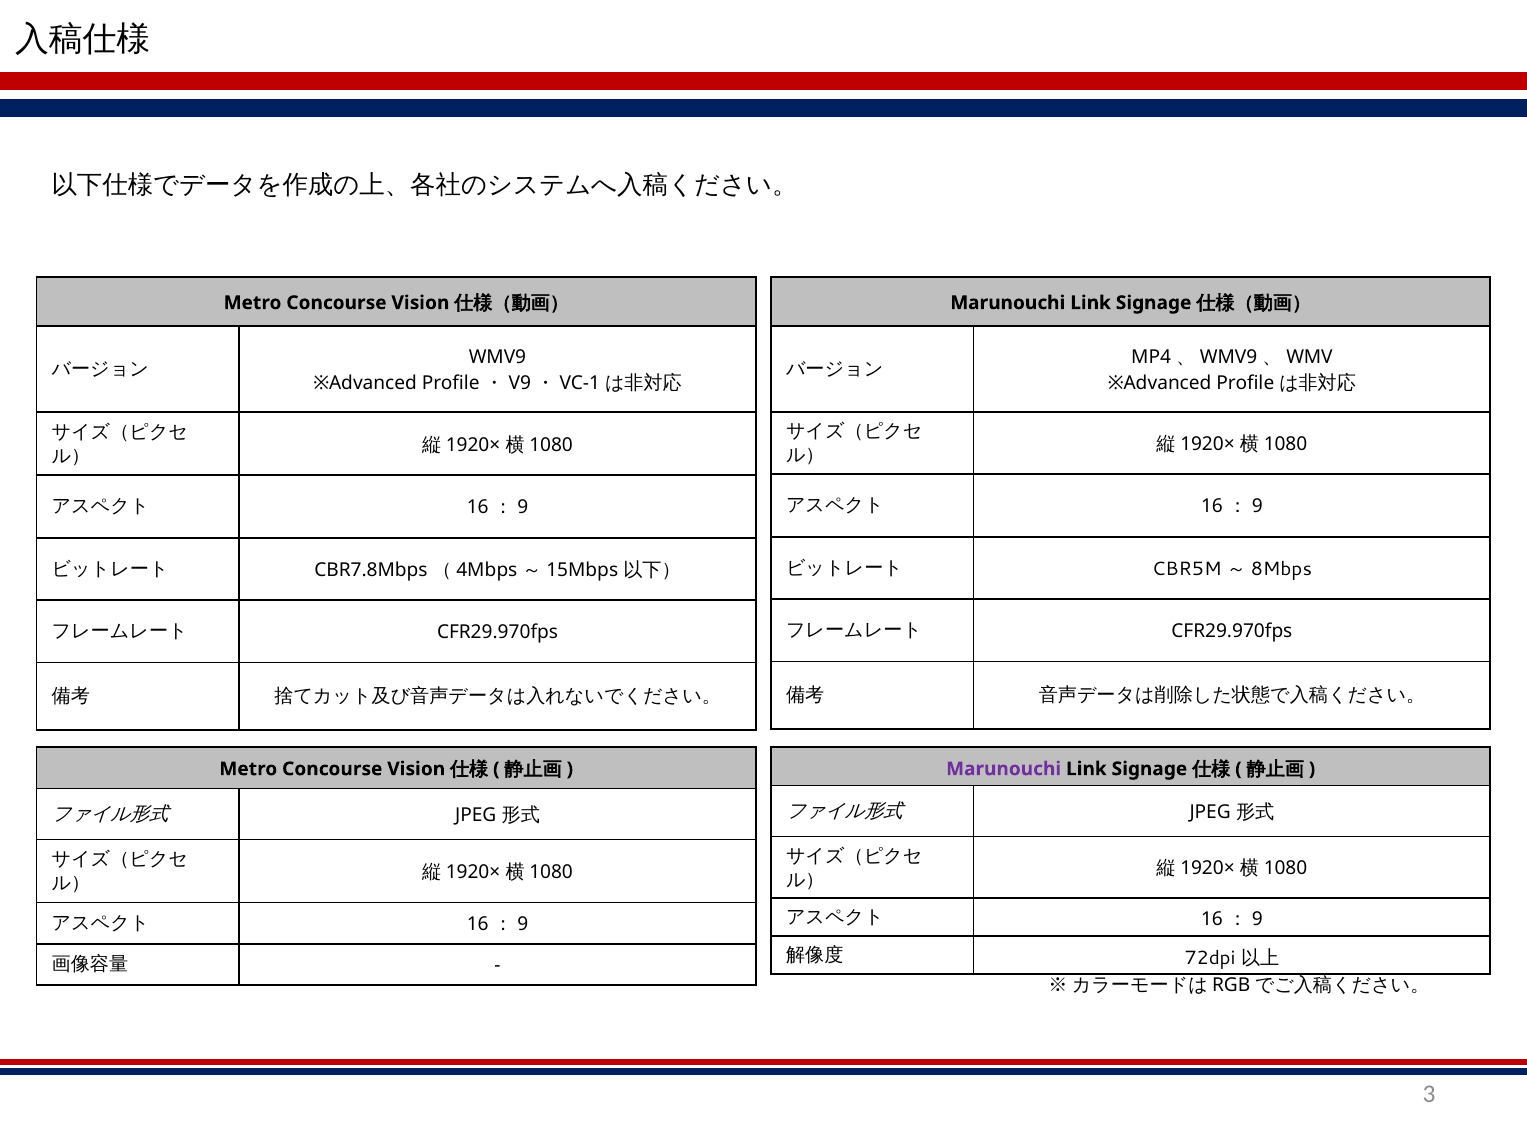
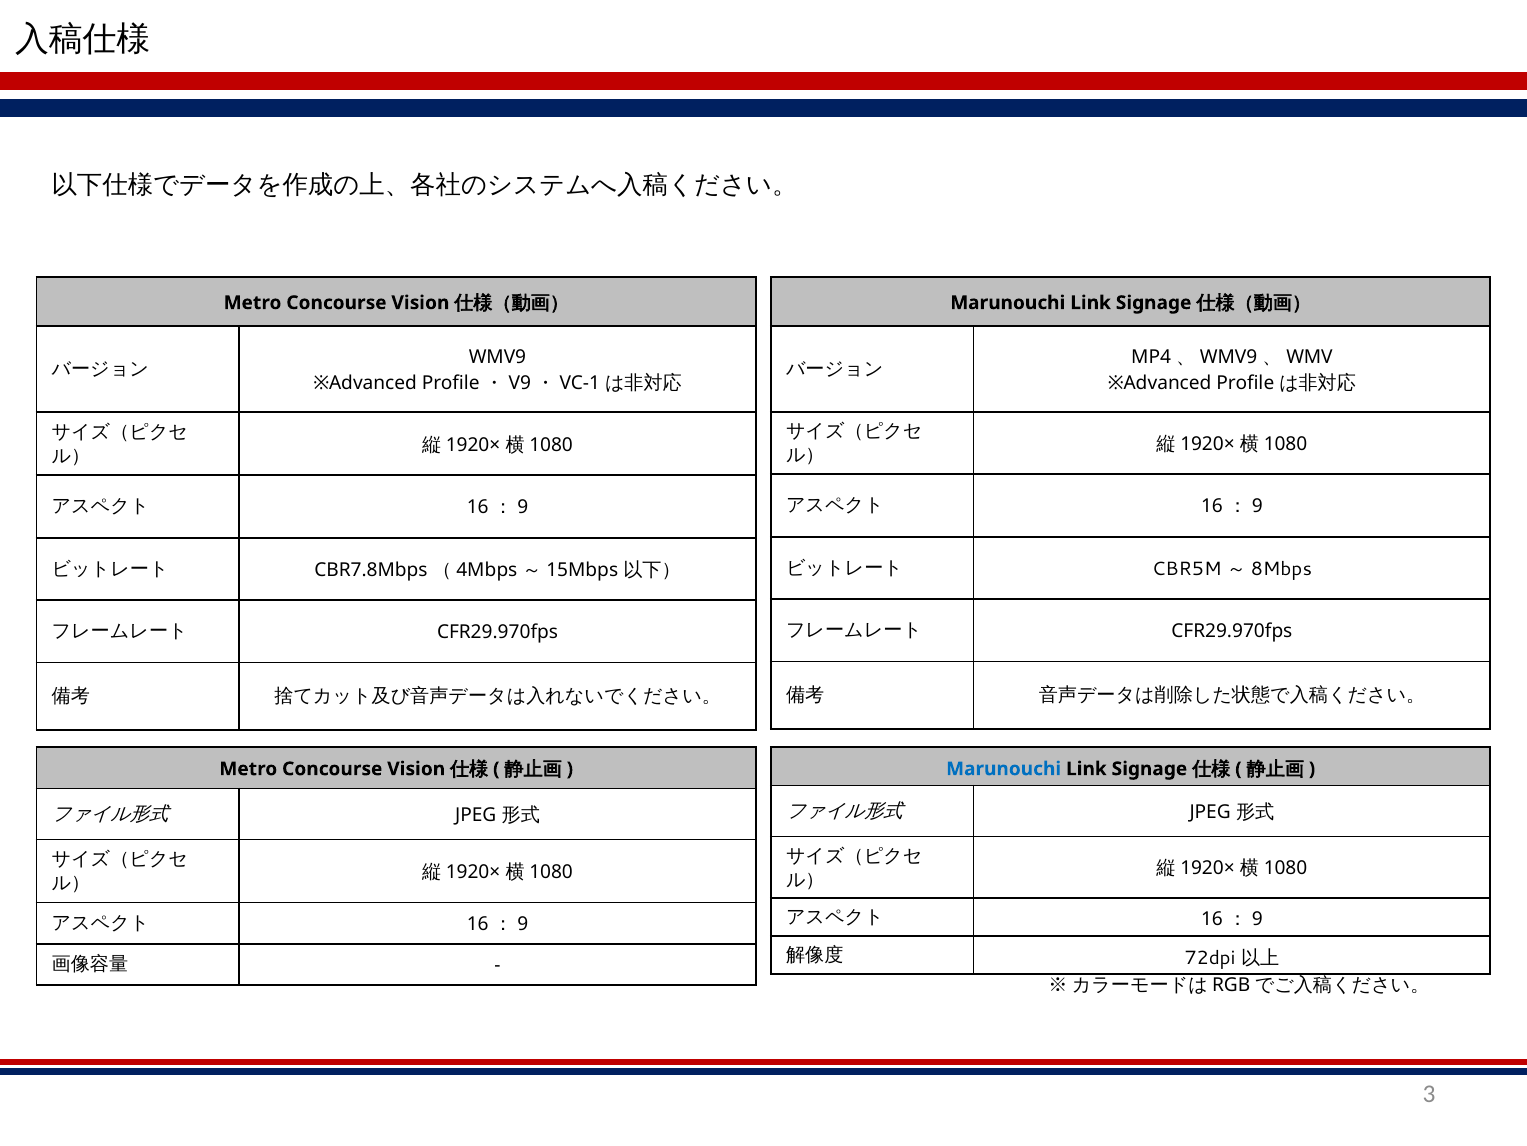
Marunouchi colour: purple -> blue (1004, 768)
